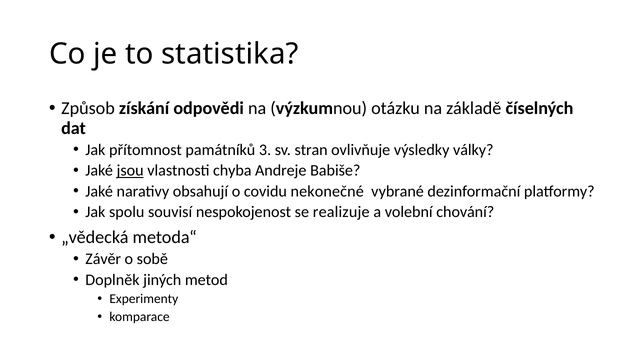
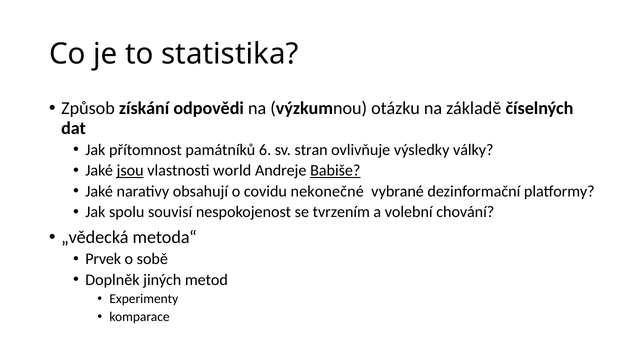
3: 3 -> 6 (265, 150)
chyba: chyba -> world (232, 171)
Babiše underline: none -> present (335, 171)
realizuje: realizuje -> tvrzením (341, 212)
Závěr: Závěr -> Prvek (103, 259)
